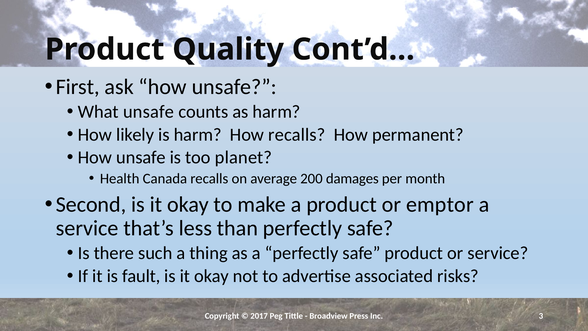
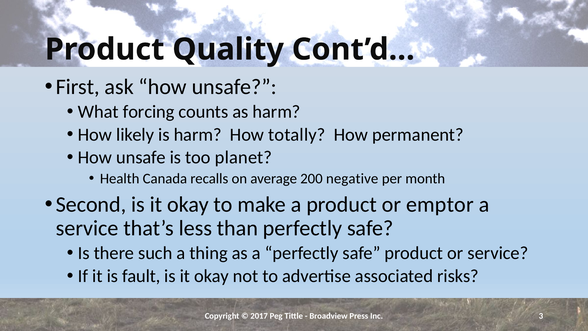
What unsafe: unsafe -> forcing (149, 112)
How recalls: recalls -> totally (297, 135)
damages: damages -> negative (352, 178)
